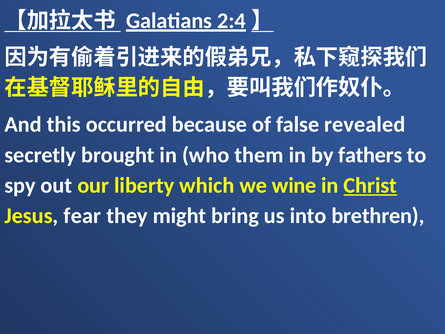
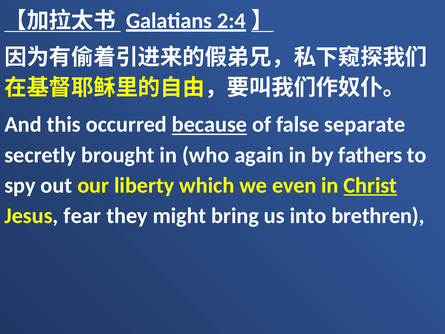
because underline: none -> present (210, 125)
revealed: revealed -> separate (365, 125)
them: them -> again (259, 155)
wine: wine -> even (294, 185)
